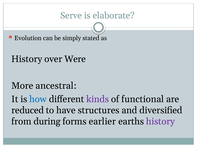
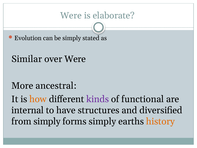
Serve: Serve -> Were (71, 16)
History: History -> Similar (27, 59)
how colour: blue -> orange (38, 99)
reduced: reduced -> internal (28, 110)
from during: during -> simply (47, 121)
forms earlier: earlier -> simply (102, 121)
history colour: purple -> orange (160, 121)
